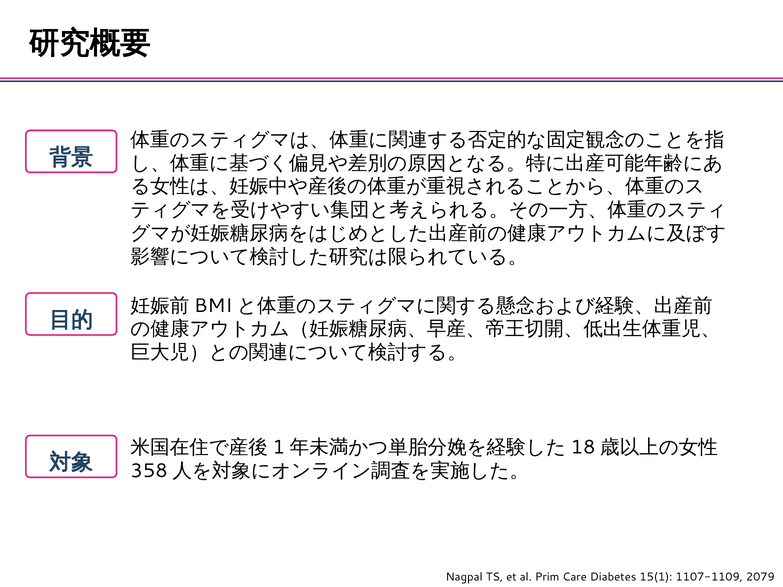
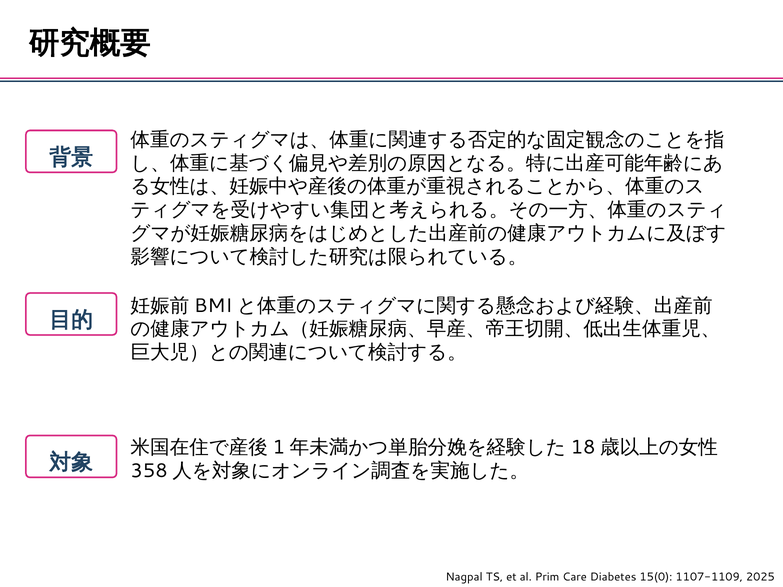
15(1: 15(1 -> 15(0 (656, 577)
2079: 2079 -> 2025 (760, 577)
